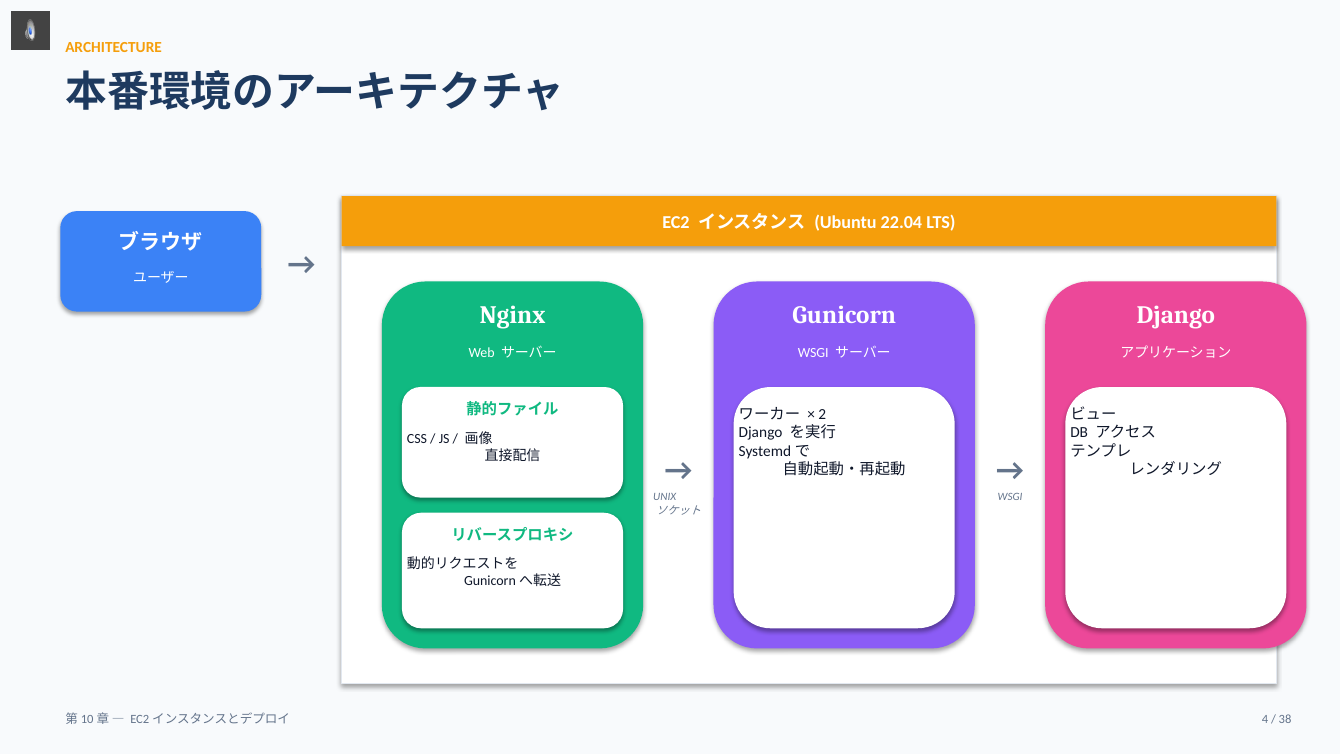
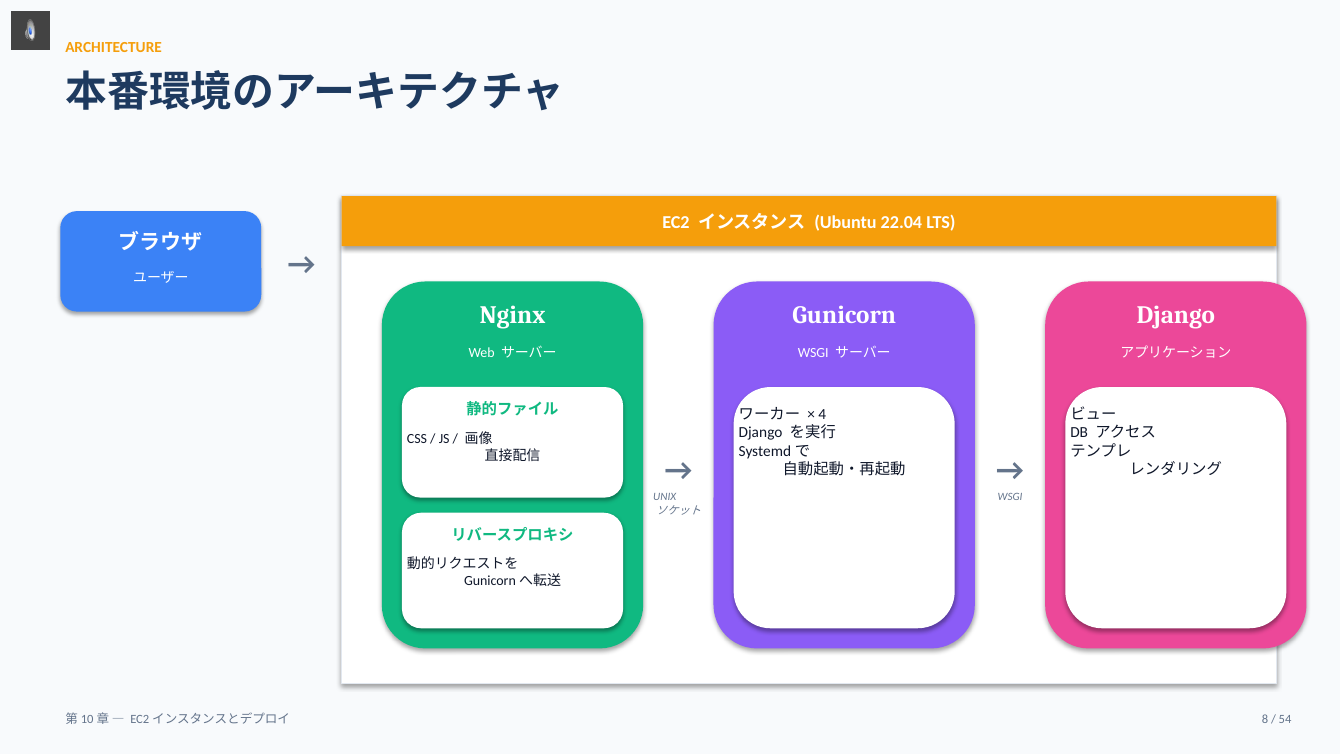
2: 2 -> 4 (822, 414)
4: 4 -> 8 (1265, 719)
38: 38 -> 54 (1285, 719)
